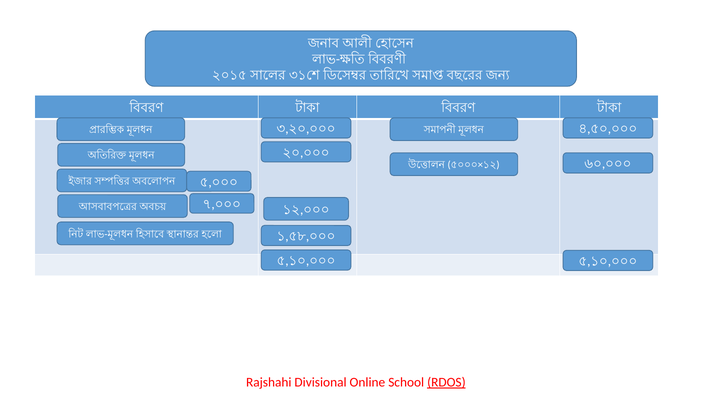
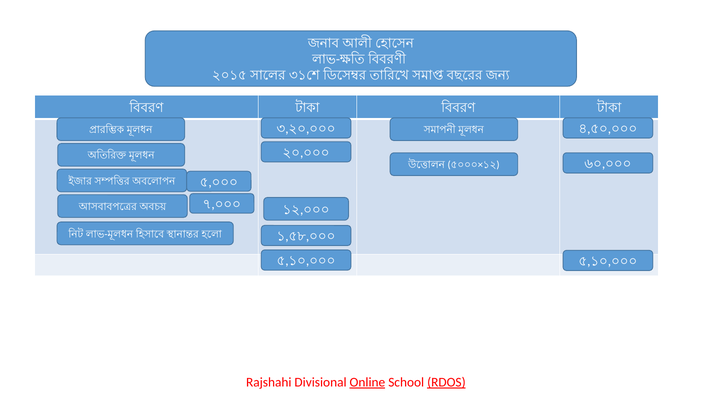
Online underline: none -> present (367, 383)
